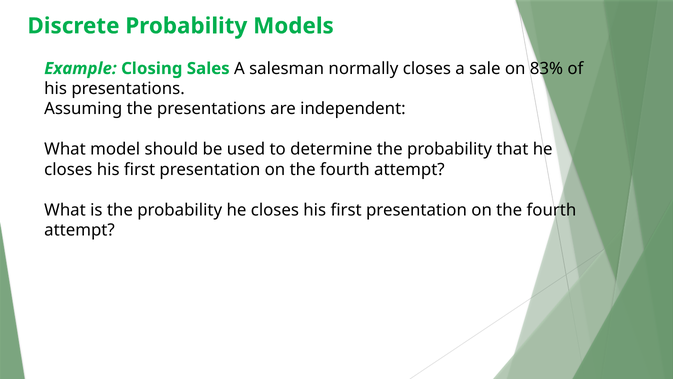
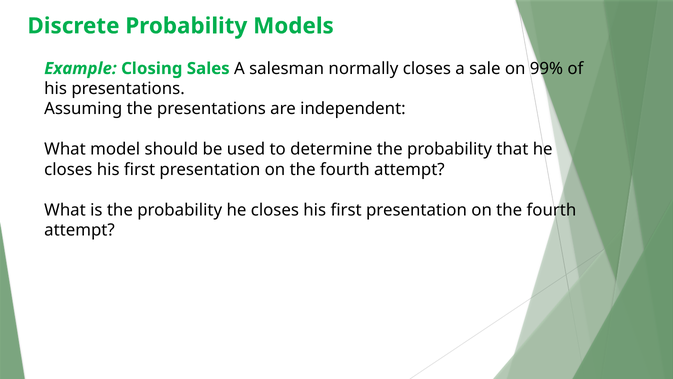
83%: 83% -> 99% (546, 68)
